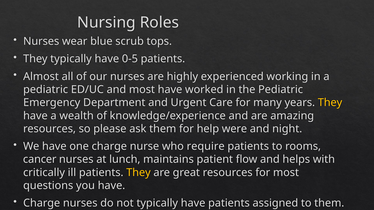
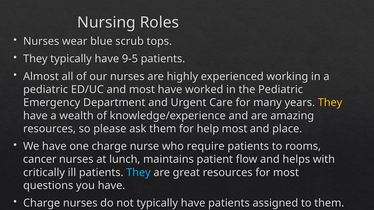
0-5: 0-5 -> 9-5 (130, 59)
help were: were -> most (234, 129)
night: night -> place (287, 129)
They colour: yellow -> light blue (138, 173)
